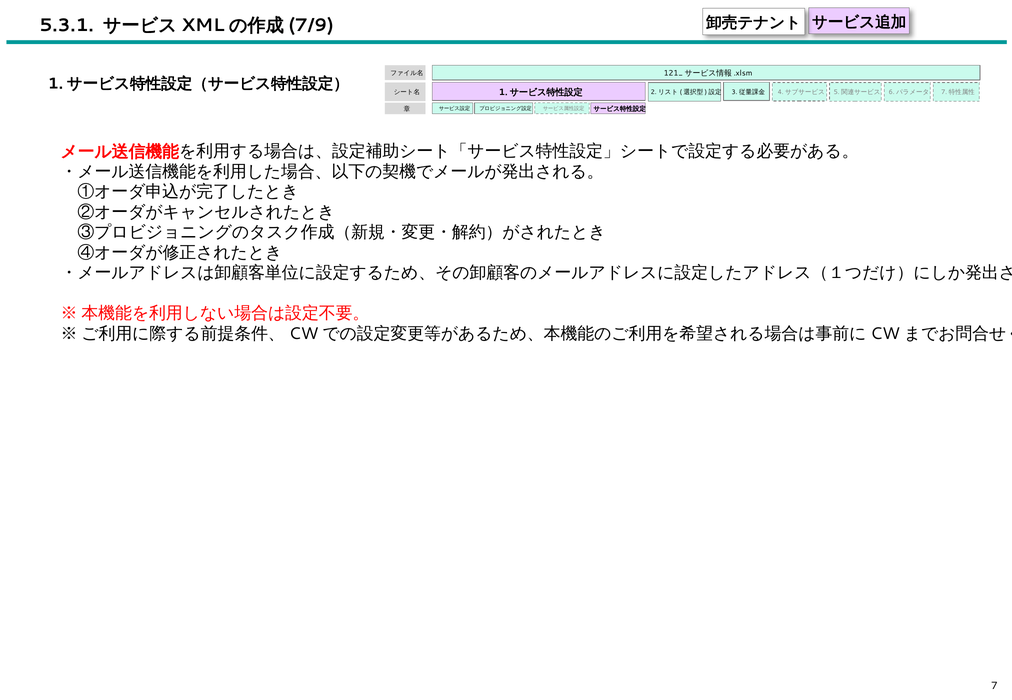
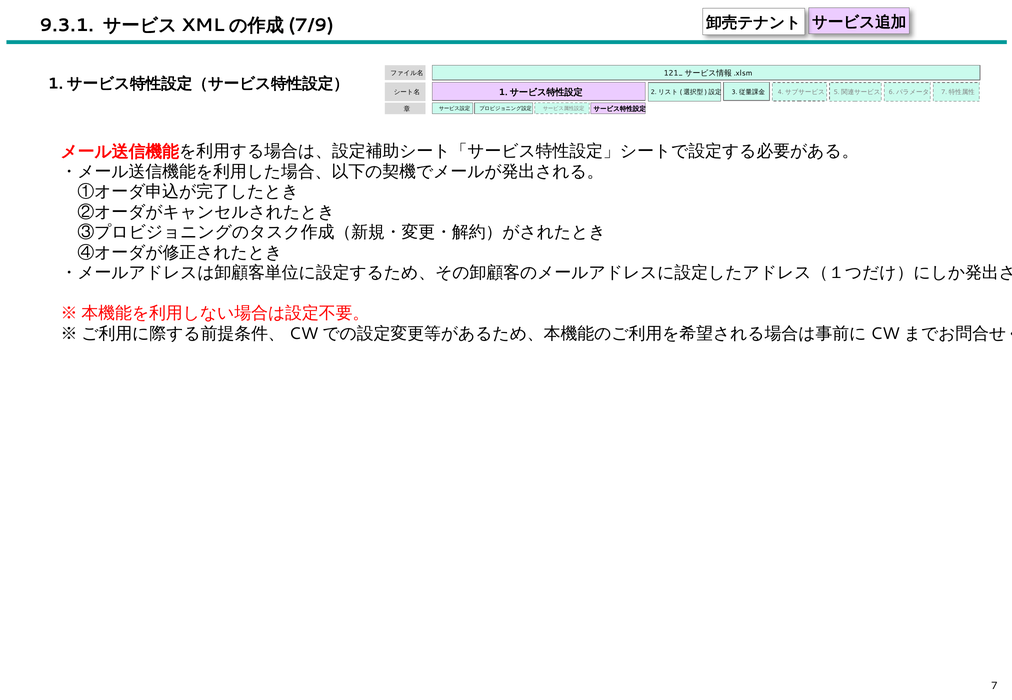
5.3.1: 5.3.1 -> 9.3.1 (66, 25)
